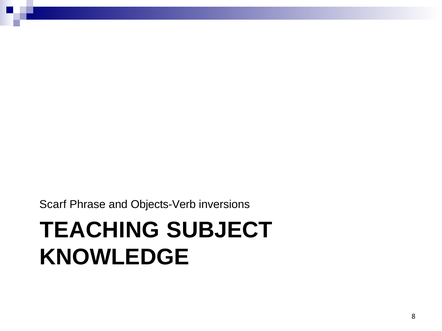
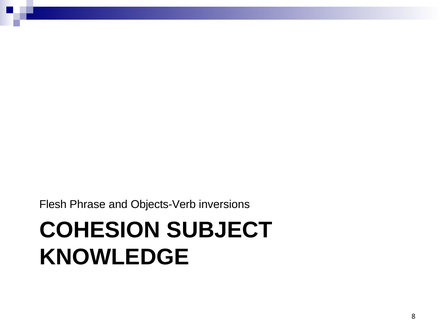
Scarf: Scarf -> Flesh (53, 205)
TEACHING: TEACHING -> COHESION (100, 230)
